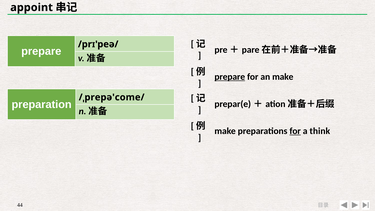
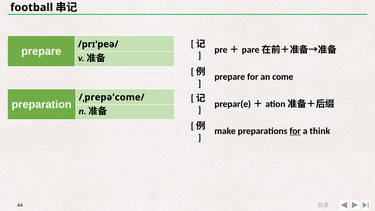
appoint: appoint -> football (32, 7)
prepare underline: present -> none (230, 77)
an make: make -> come (283, 77)
